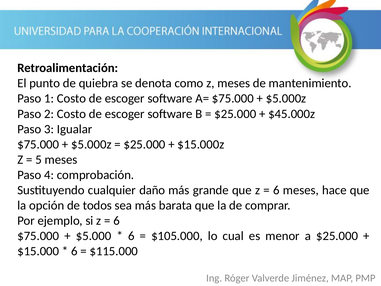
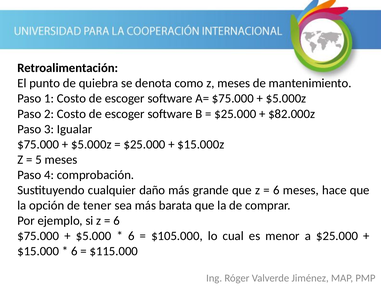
$45.000z: $45.000z -> $82.000z (292, 114)
todos: todos -> tener (97, 205)
